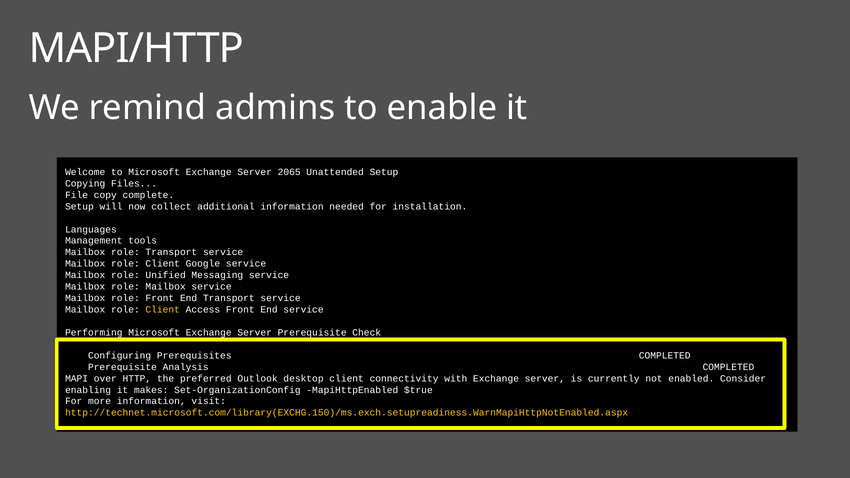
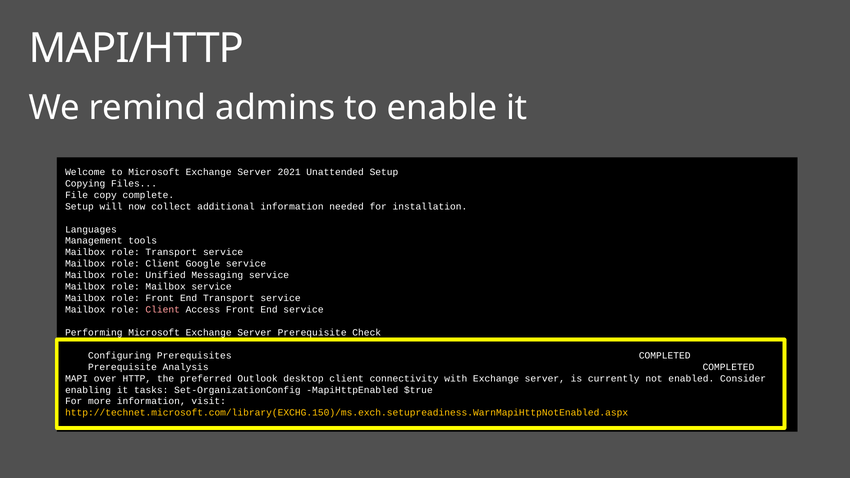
2065: 2065 -> 2021 (289, 172)
Client colour: yellow -> pink (163, 310)
makes: makes -> tasks (151, 390)
